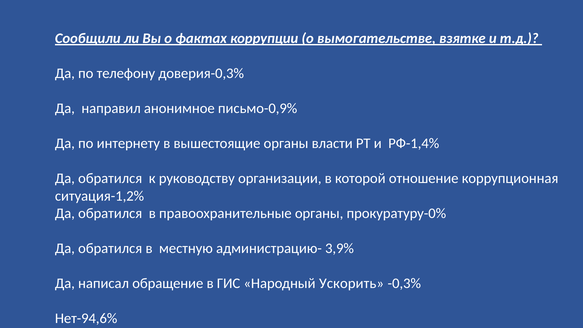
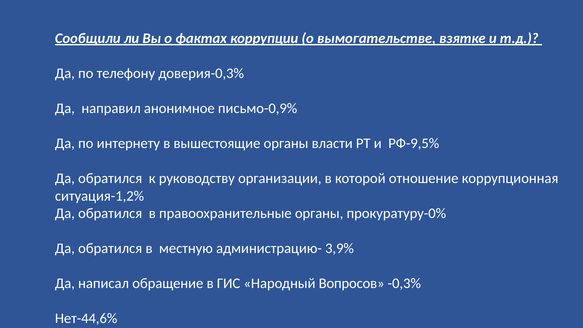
РФ-1,4%: РФ-1,4% -> РФ-9,5% (414, 143)
Ускорить: Ускорить -> Вопросов (352, 283)
Нет-94,6%: Нет-94,6% -> Нет-44,6% (86, 318)
